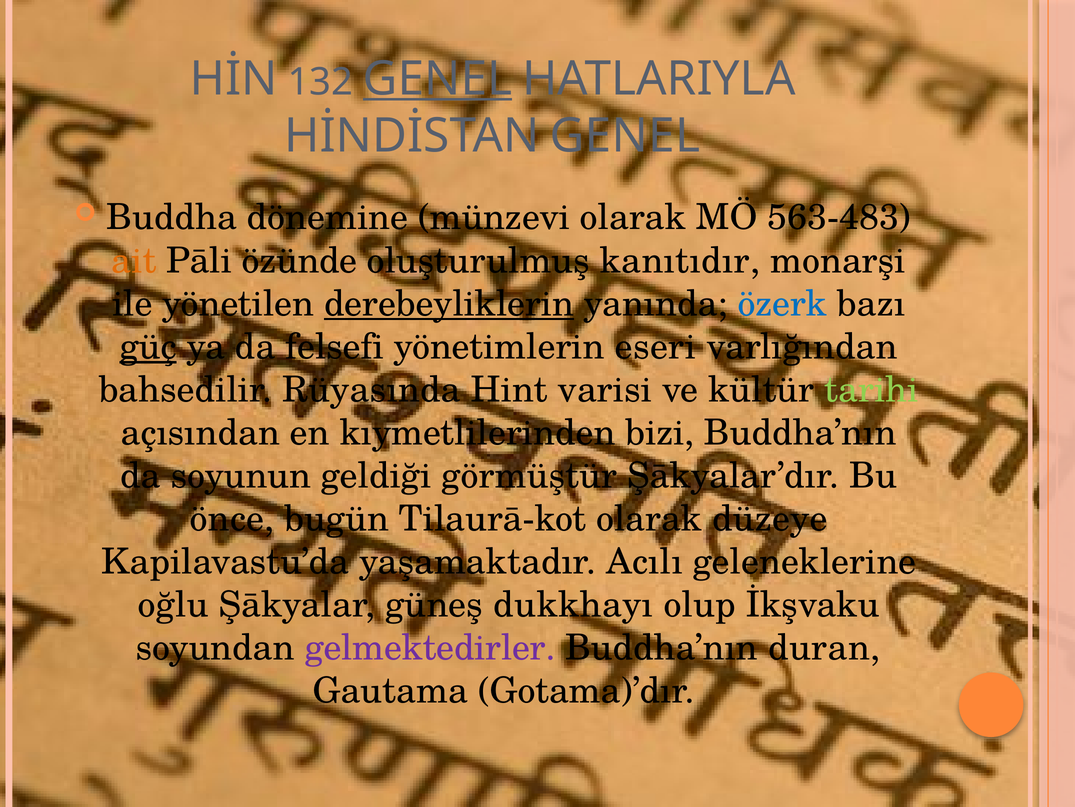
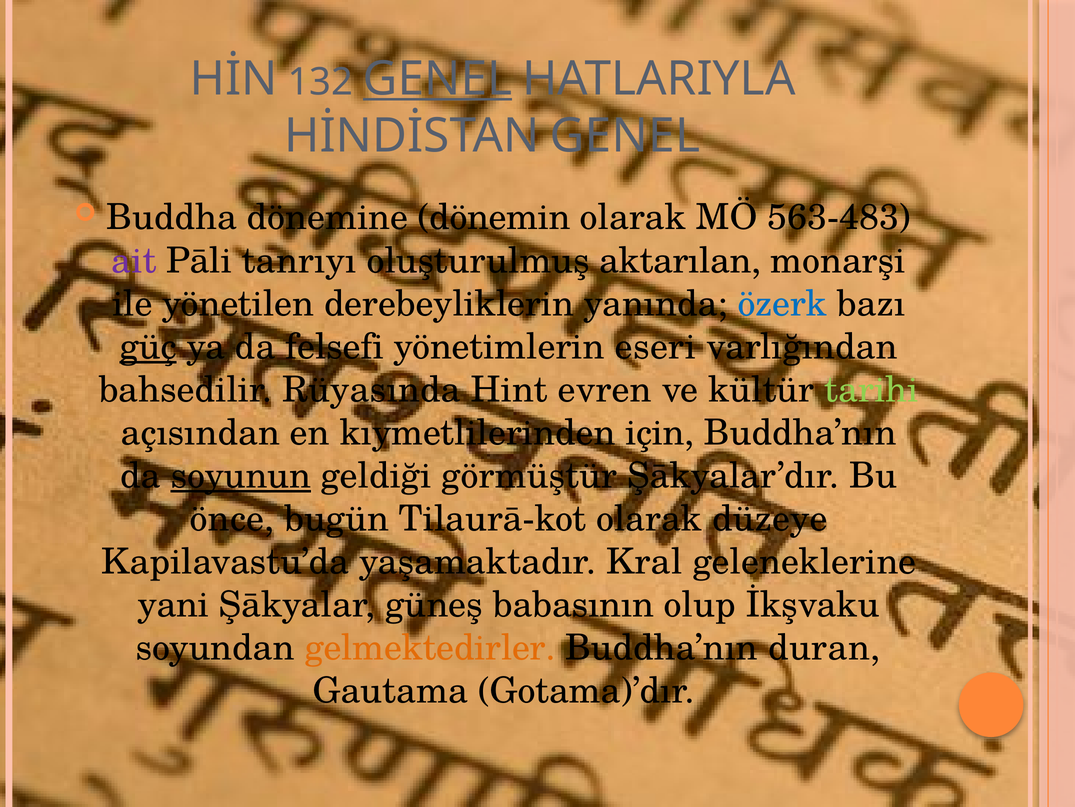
münzevi: münzevi -> dönemin (494, 217)
ait colour: orange -> purple (134, 260)
özünde: özünde -> tanrıyı (299, 260)
kanıtıdır: kanıtıdır -> aktarılan (680, 260)
derebeyliklerin underline: present -> none (449, 303)
varisi: varisi -> evren (605, 389)
bizi: bizi -> için (660, 432)
soyunun underline: none -> present (241, 475)
Acılı: Acılı -> Kral (644, 561)
oğlu: oğlu -> yani (173, 604)
dukkhayı: dukkhayı -> babasının (574, 604)
gelmektedirler colour: purple -> orange (430, 647)
